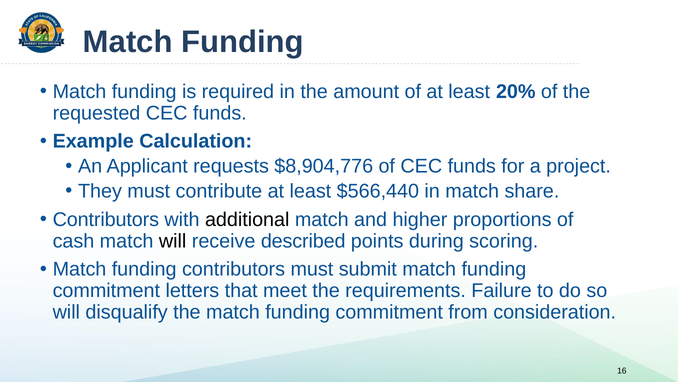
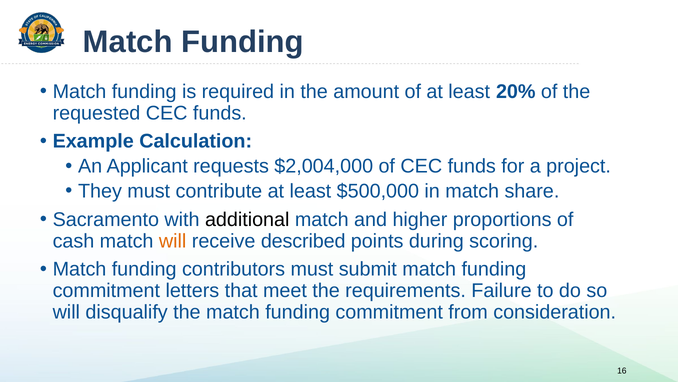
$8,904,776: $8,904,776 -> $2,004,000 (324, 166)
$566,440: $566,440 -> $500,000 (378, 191)
Contributors: Contributors -> Sacramento (106, 219)
will colour: black -> orange (173, 241)
